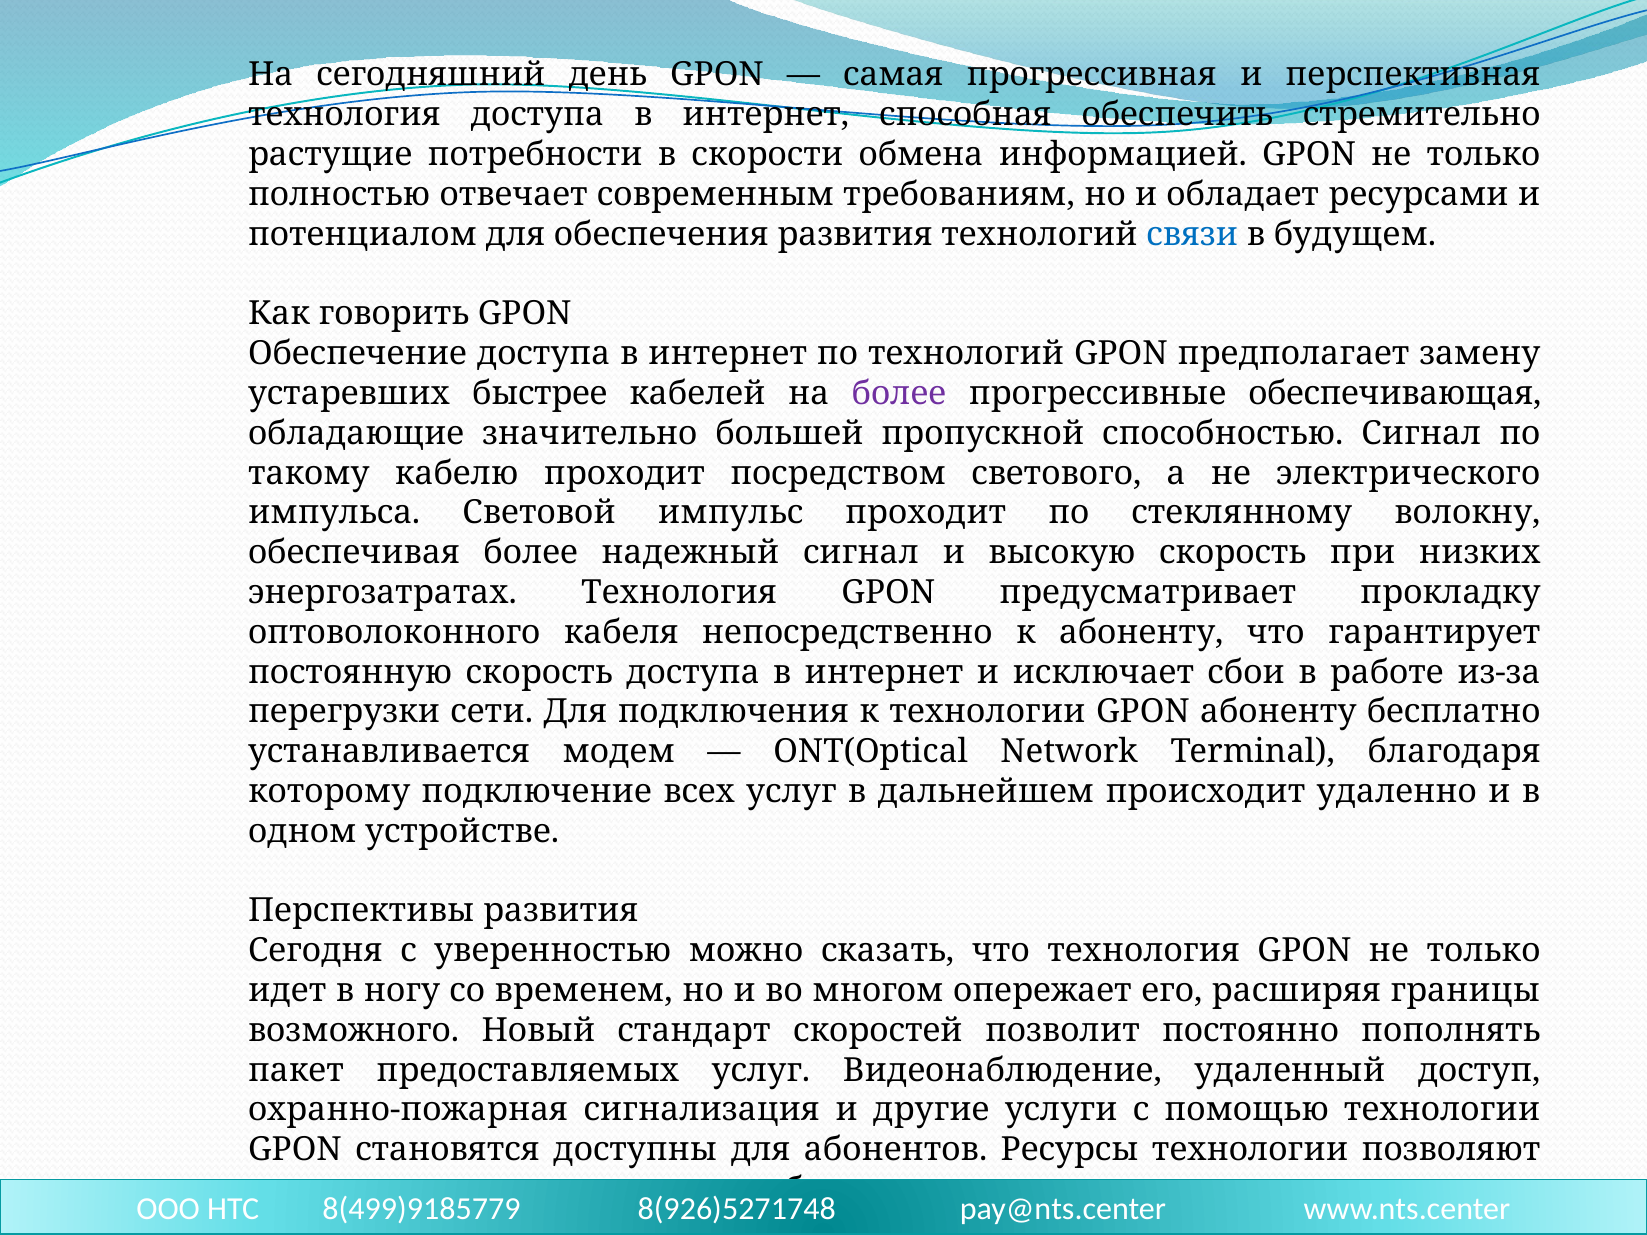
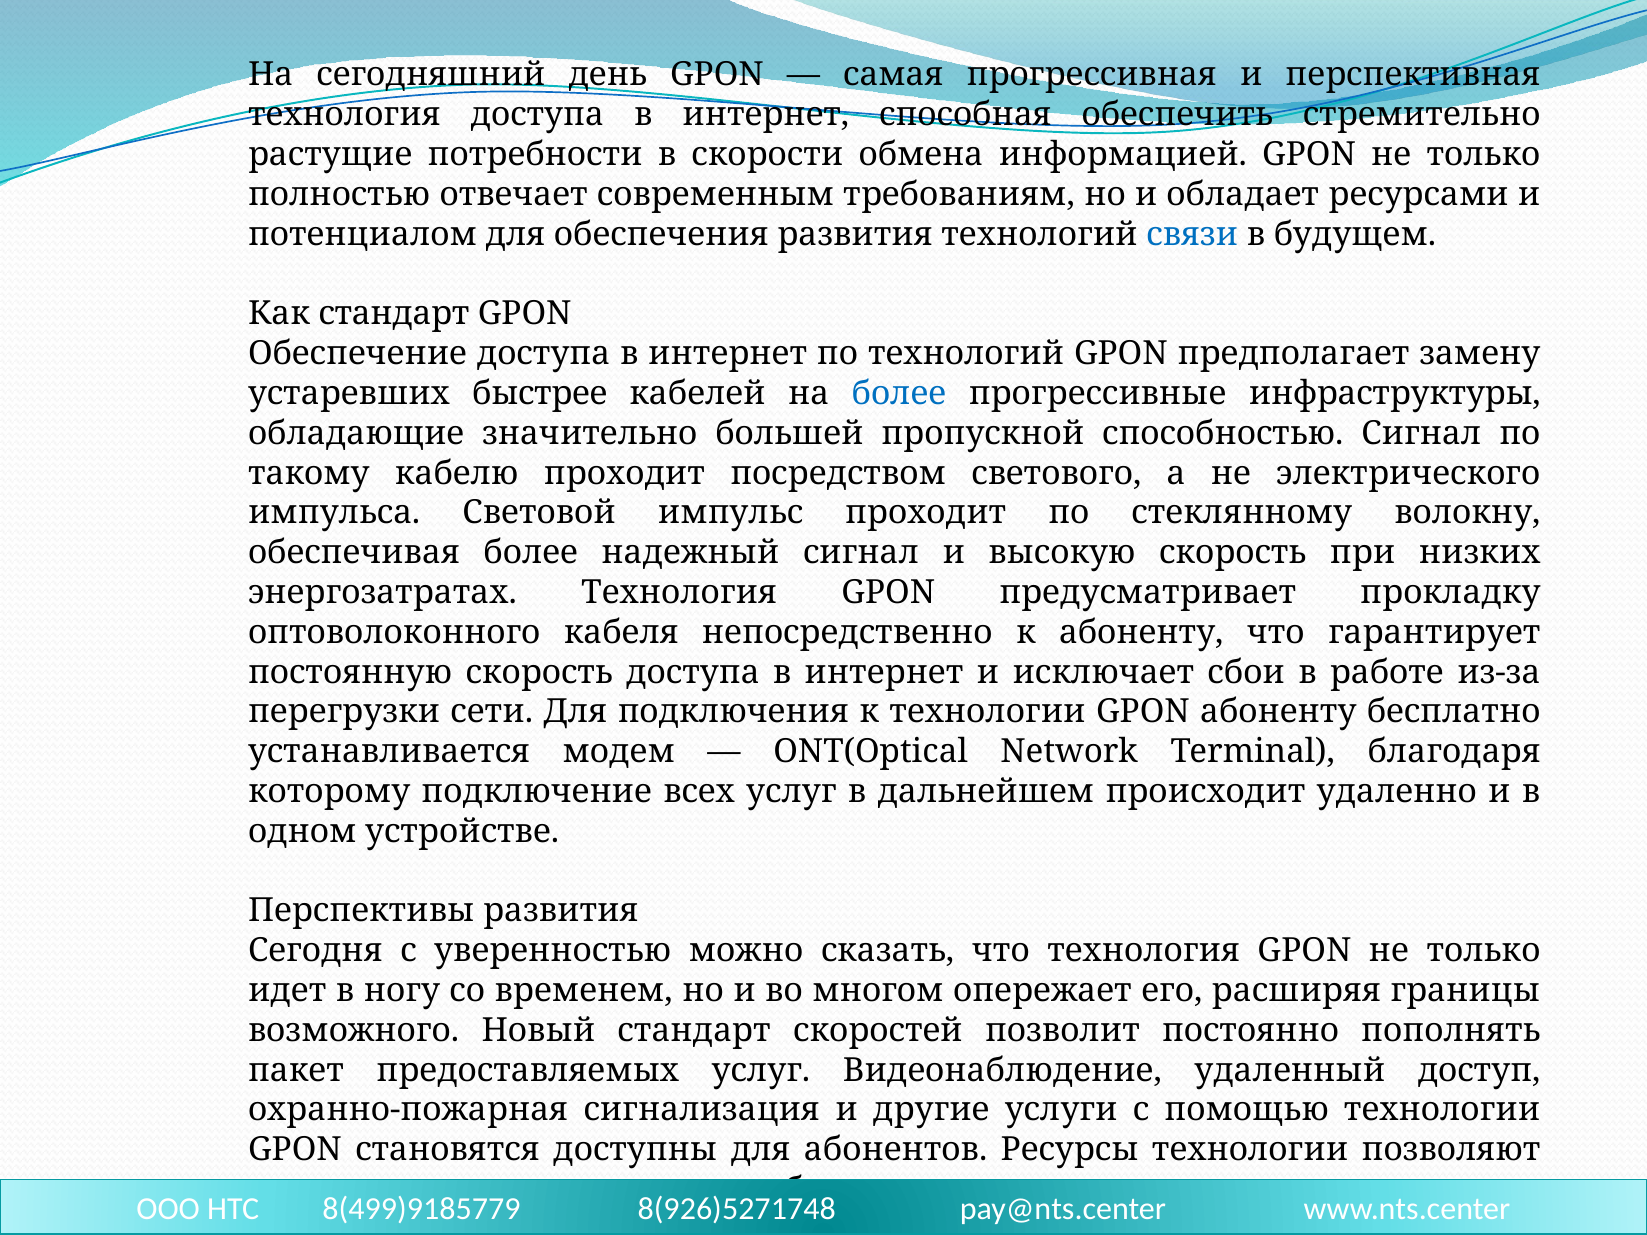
Как говорить: говорить -> стандарт (394, 314)
более colour: purple -> blue (899, 394)
обеспечивающая: обеспечивающая -> инфраструктуры (1395, 394)
